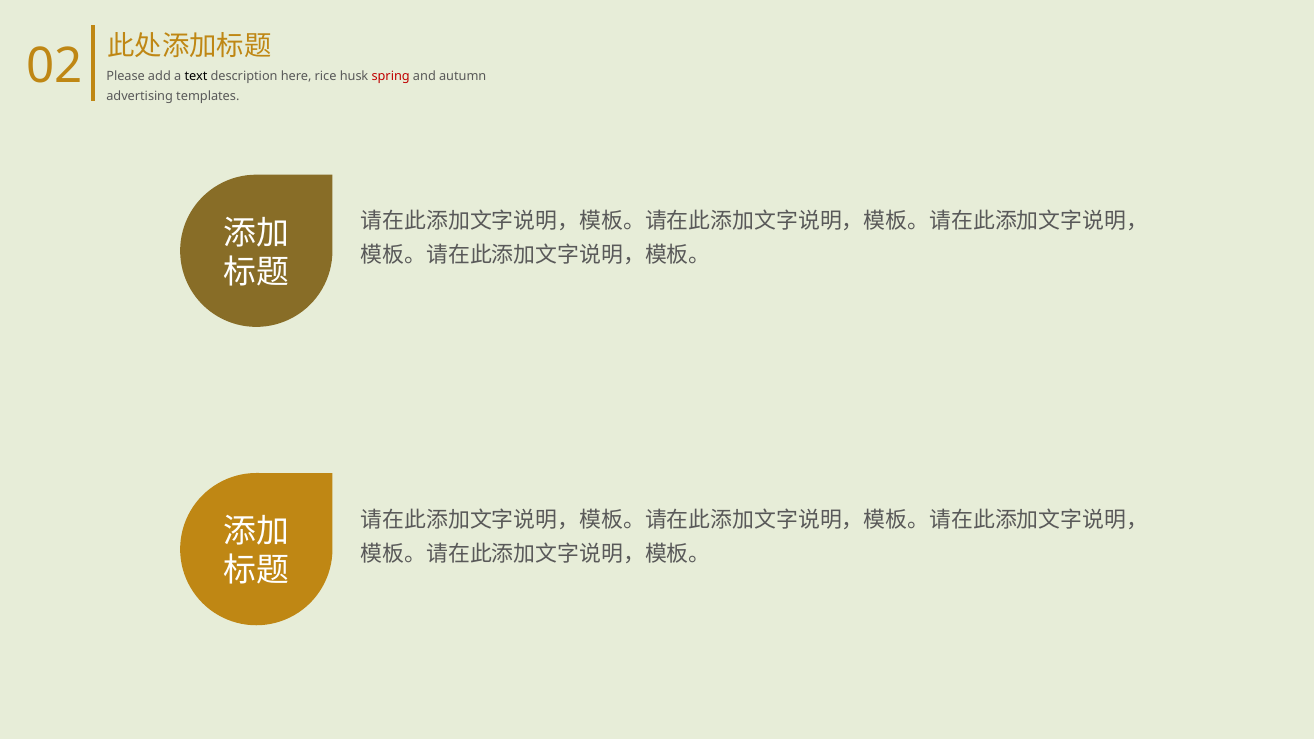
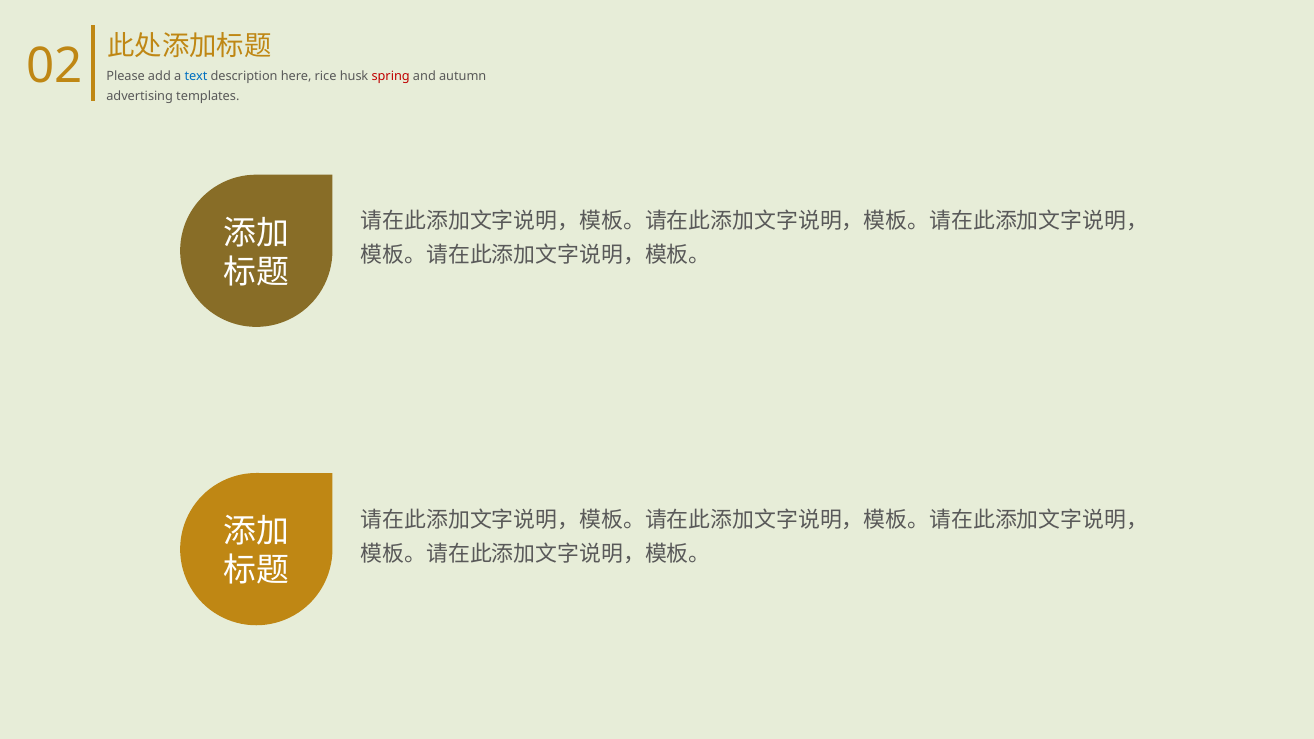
text colour: black -> blue (196, 77)
